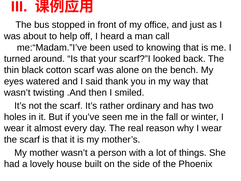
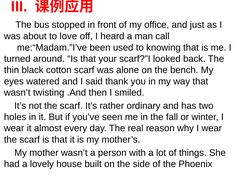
help: help -> love (68, 36)
